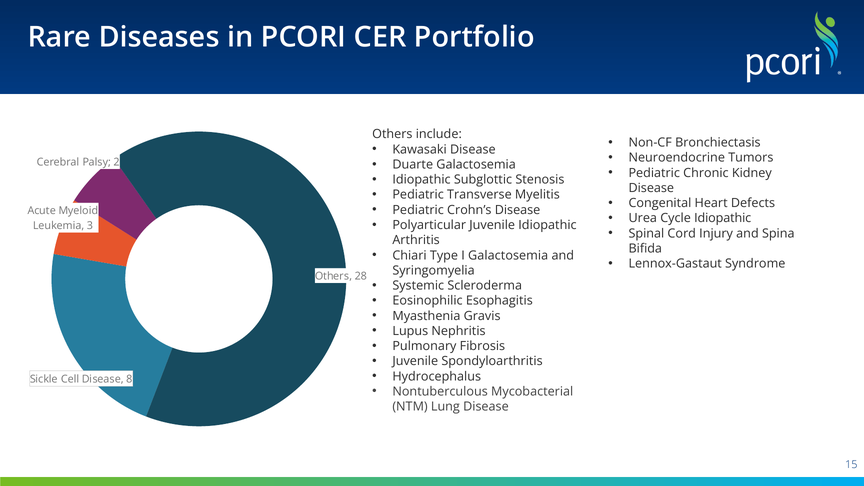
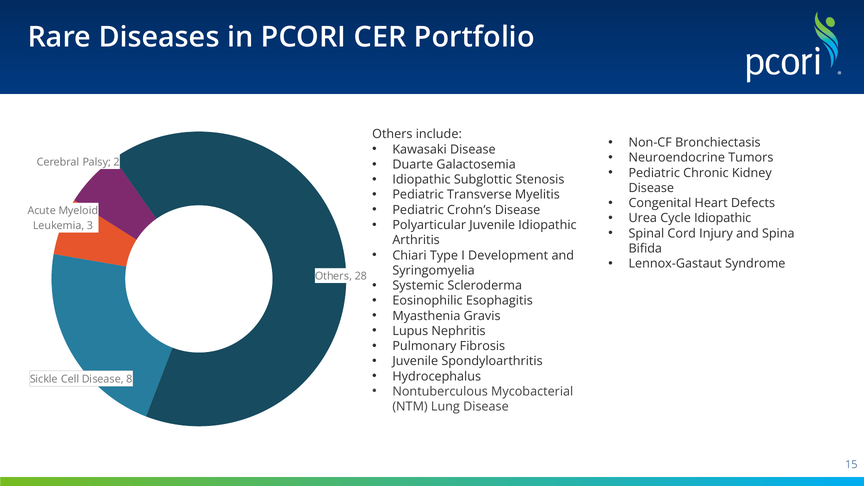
I Galactosemia: Galactosemia -> Development (508, 255)
